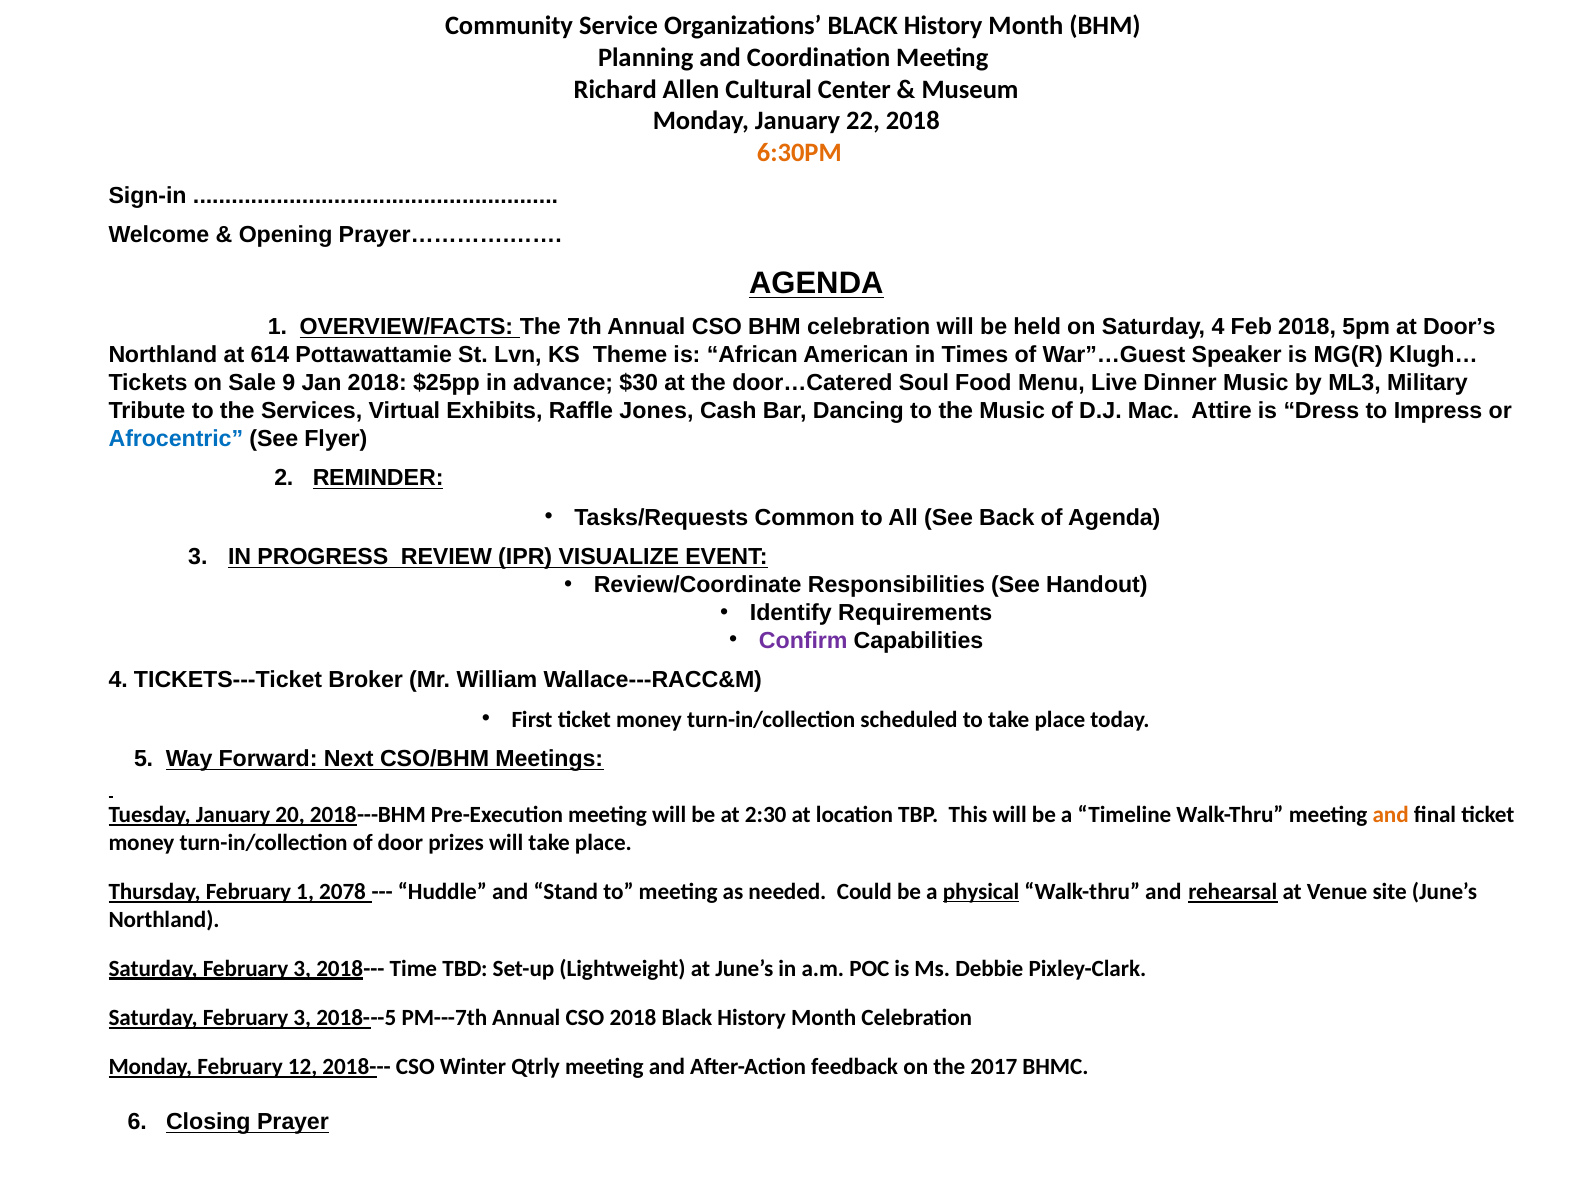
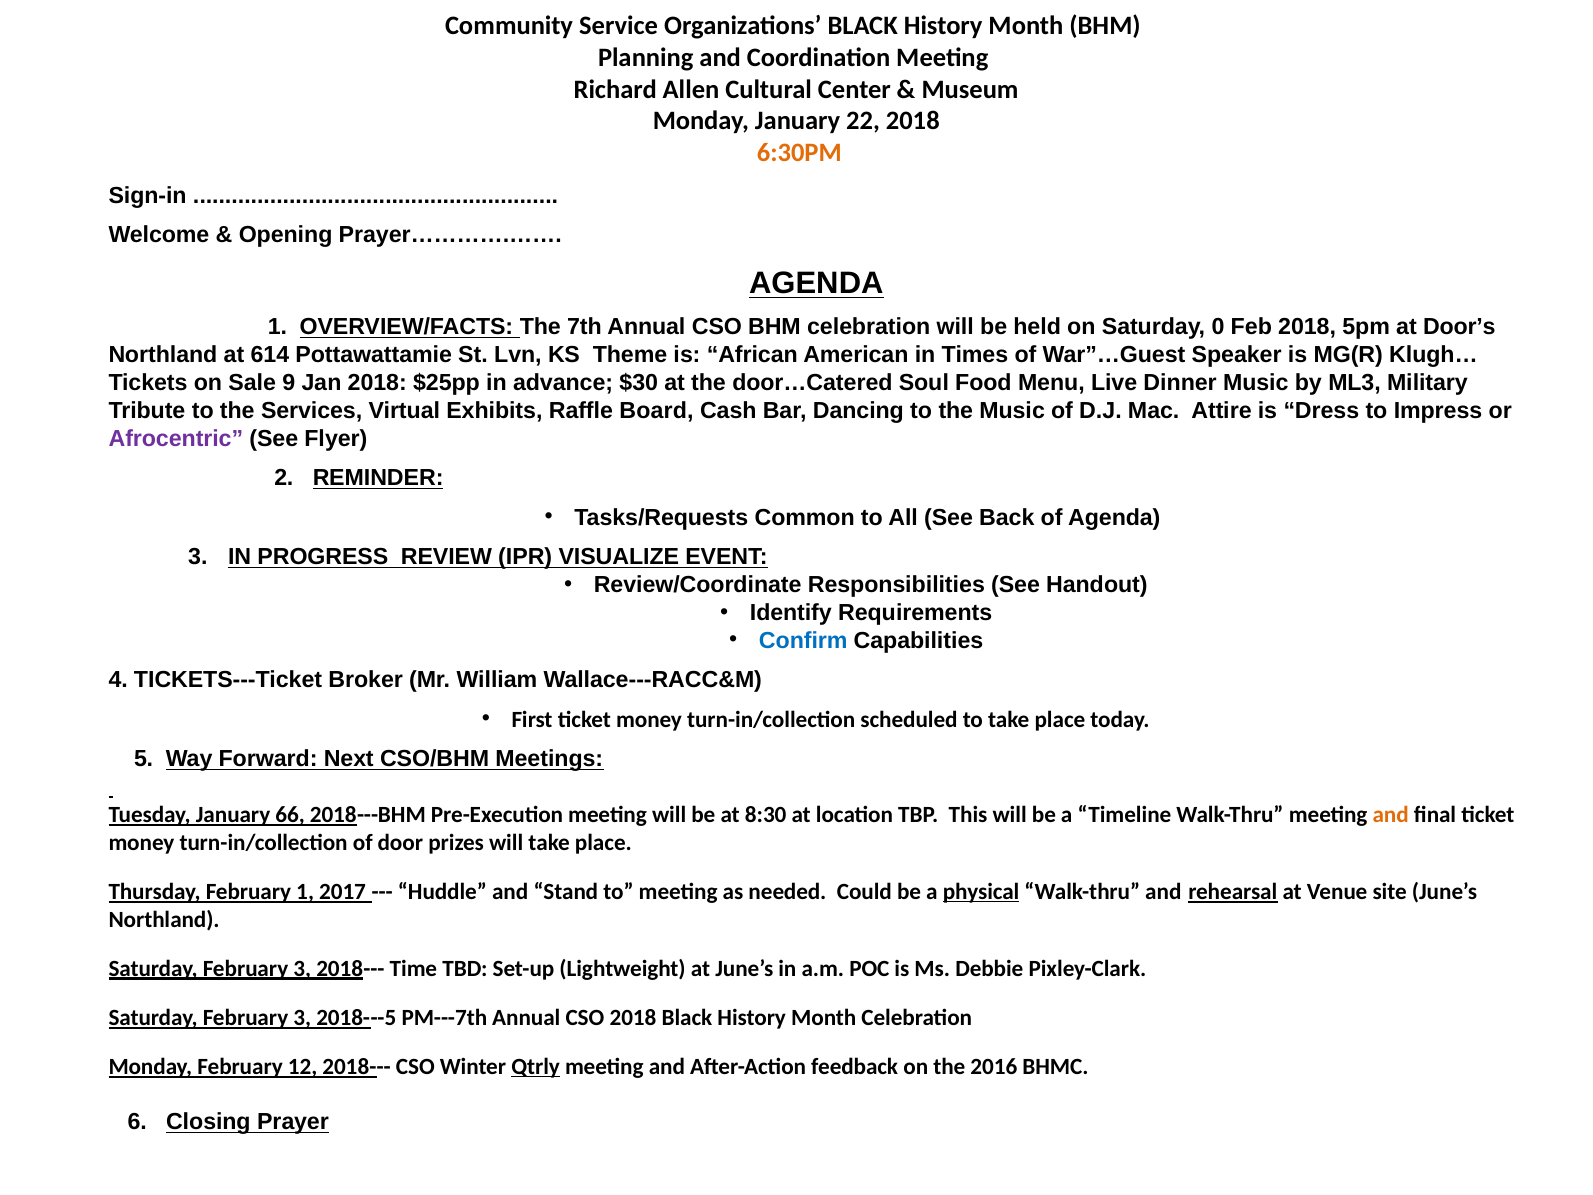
Saturday 4: 4 -> 0 (1218, 327)
Jones: Jones -> Board (656, 411)
Afrocentric colour: blue -> purple (176, 439)
Confirm colour: purple -> blue (803, 640)
20: 20 -> 66 (290, 814)
2:30: 2:30 -> 8:30 (766, 814)
2078: 2078 -> 2017 (343, 891)
Qtrly underline: none -> present (536, 1066)
2017: 2017 -> 2016 (994, 1066)
